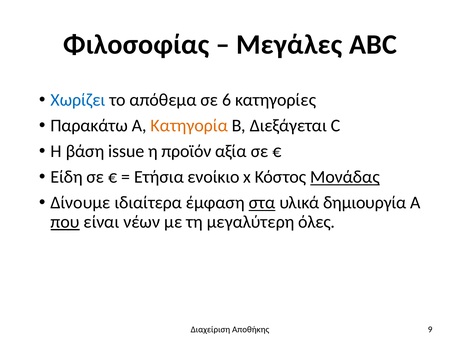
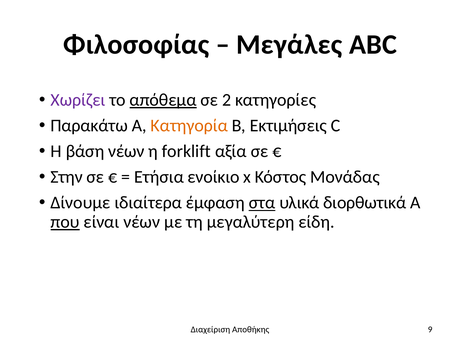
Χωρίζει colour: blue -> purple (78, 100)
απόθεμα underline: none -> present (163, 100)
6: 6 -> 2 (227, 100)
Διεξάγεται: Διεξάγεται -> Εκτιμήσεις (288, 126)
βάση issue: issue -> νέων (126, 151)
προϊόν: προϊόν -> forklift (186, 151)
Είδη: Είδη -> Στην (67, 177)
Μονάδας underline: present -> none (345, 177)
δημιουργία: δημιουργία -> διορθωτικά (365, 203)
όλες: όλες -> είδη (317, 222)
